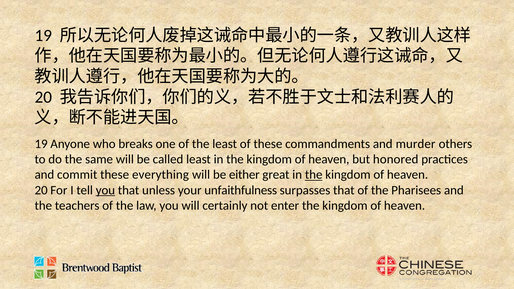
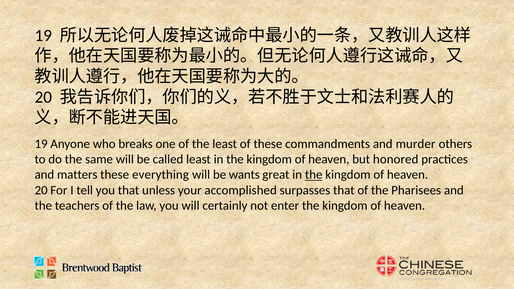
commit: commit -> matters (77, 175)
either: either -> wants (244, 175)
you underline: present -> none (105, 190)
unfaithfulness: unfaithfulness -> accomplished (241, 190)
